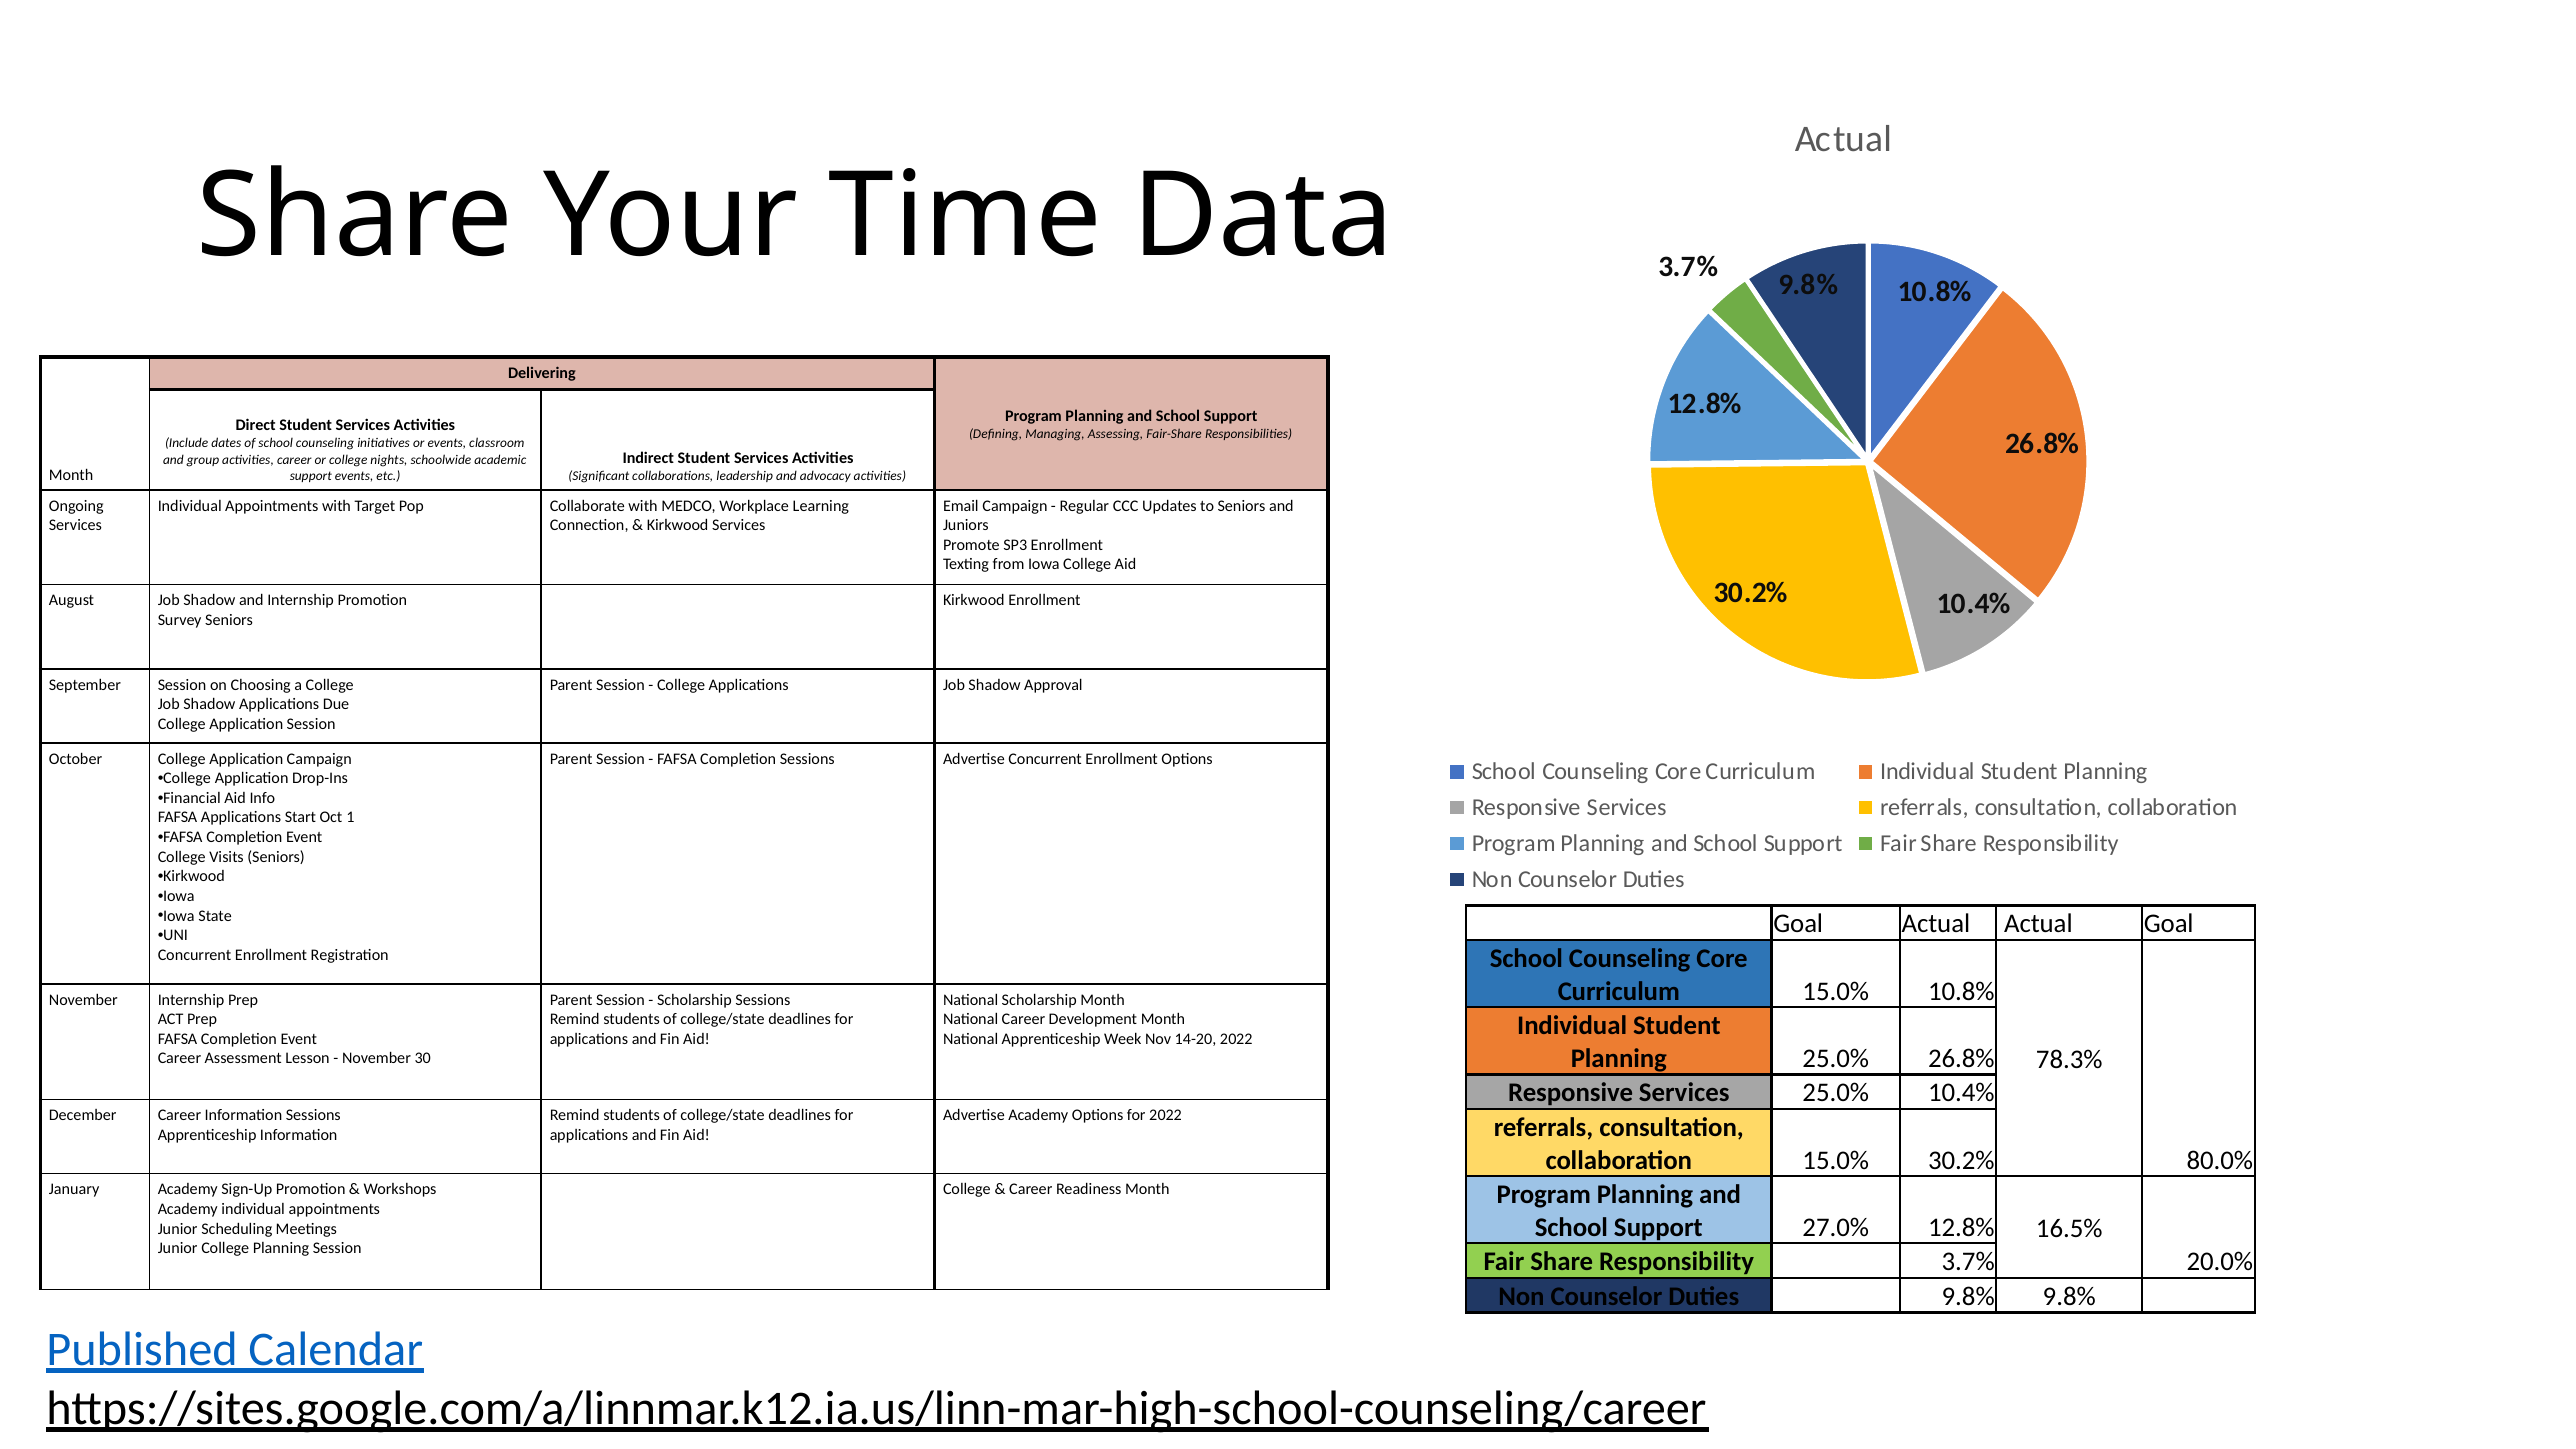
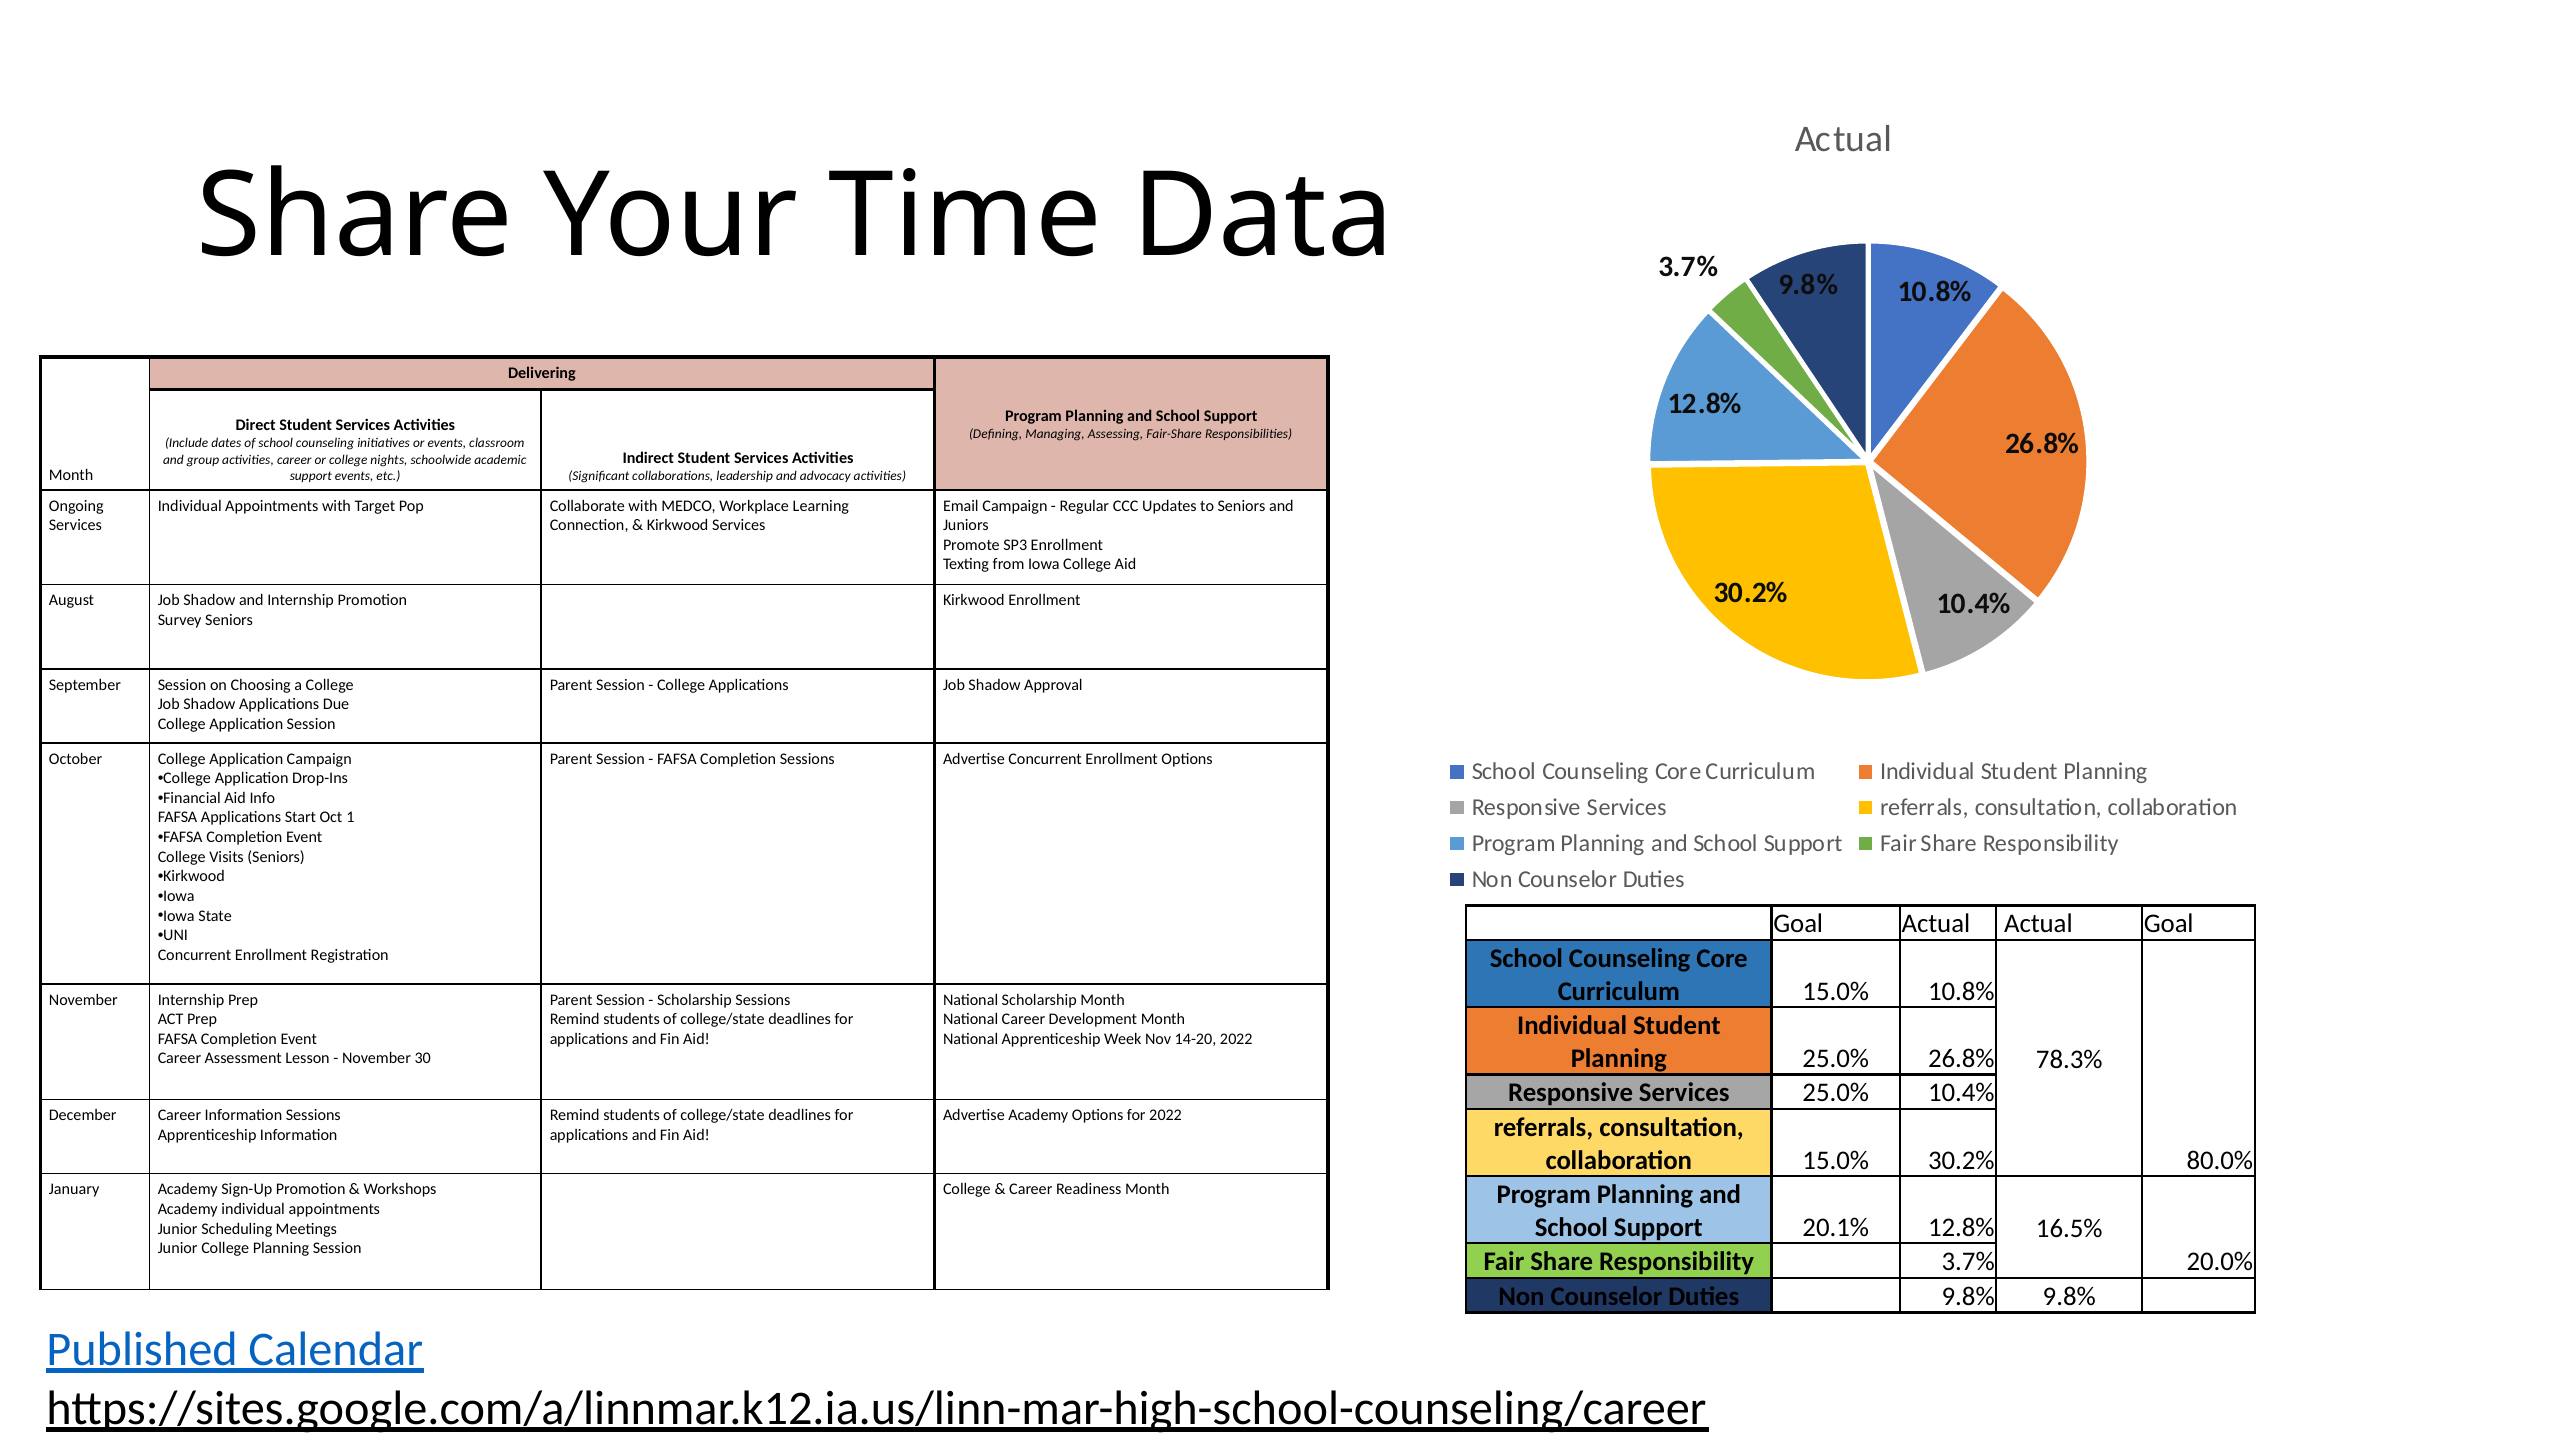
27.0%: 27.0% -> 20.1% (1836, 1227)
